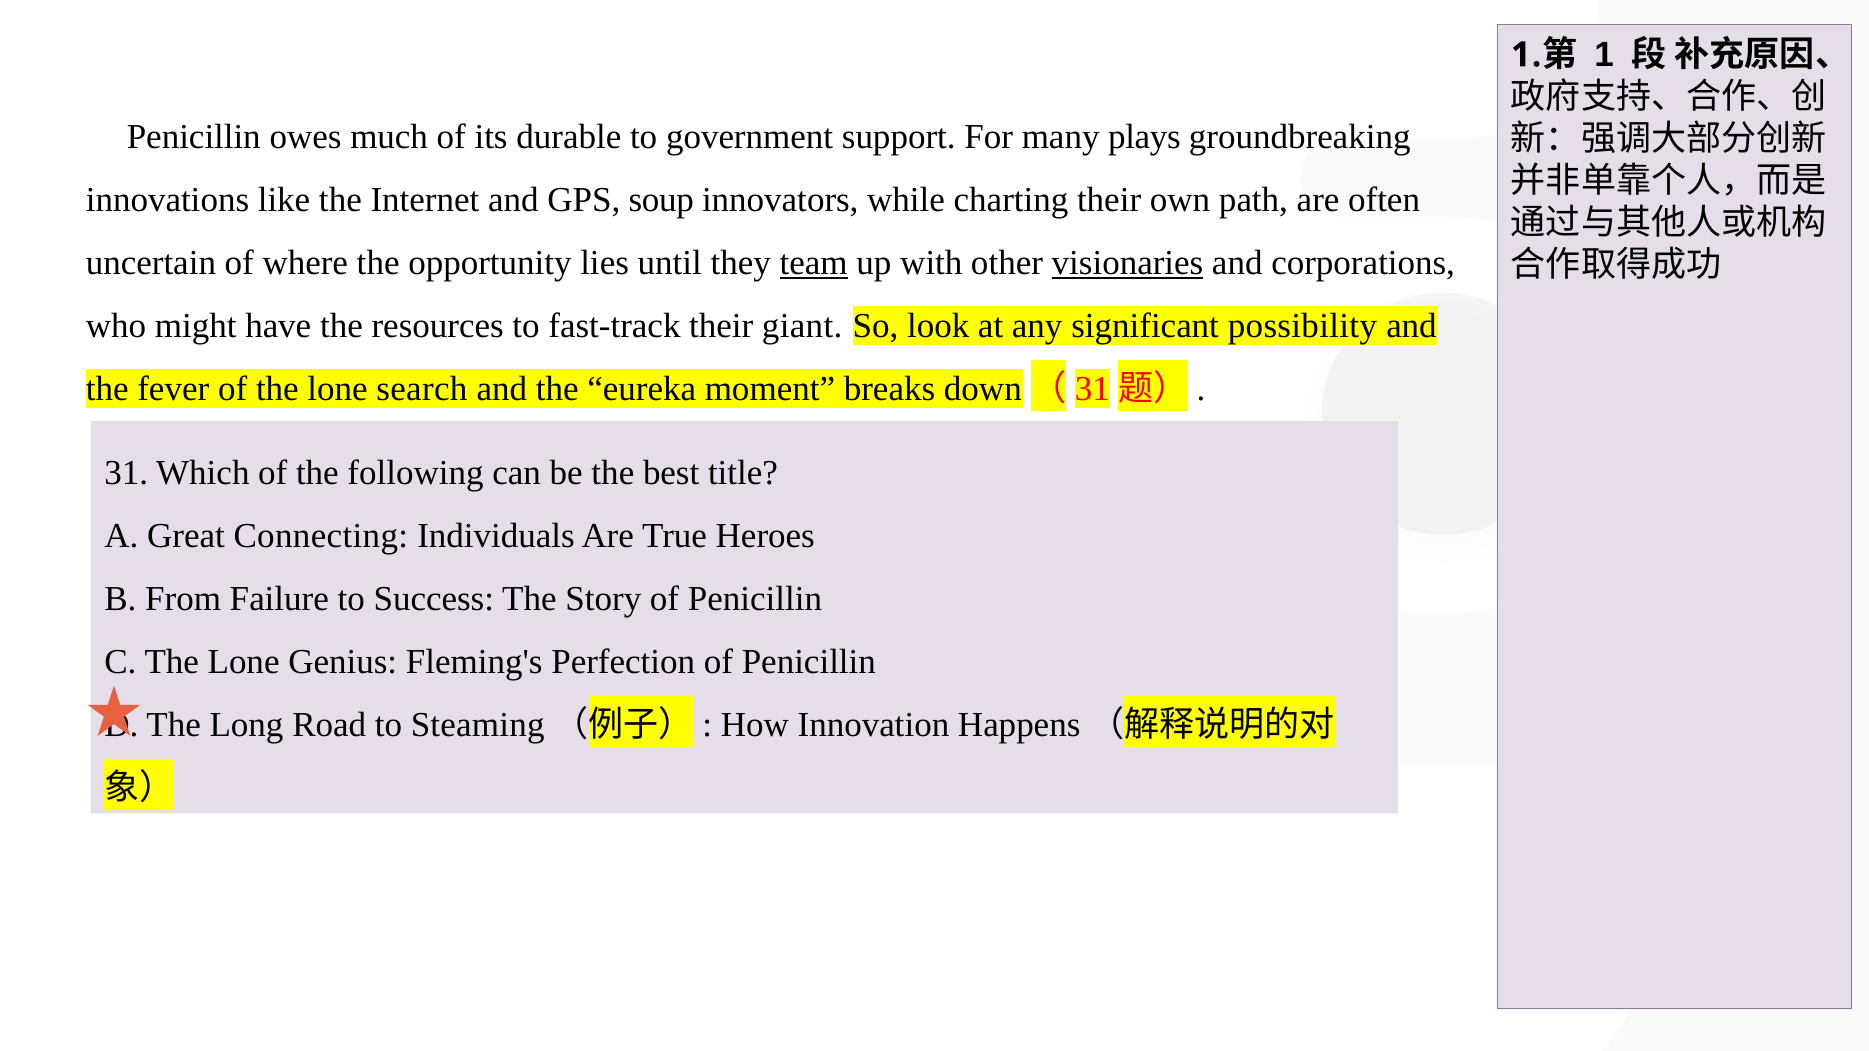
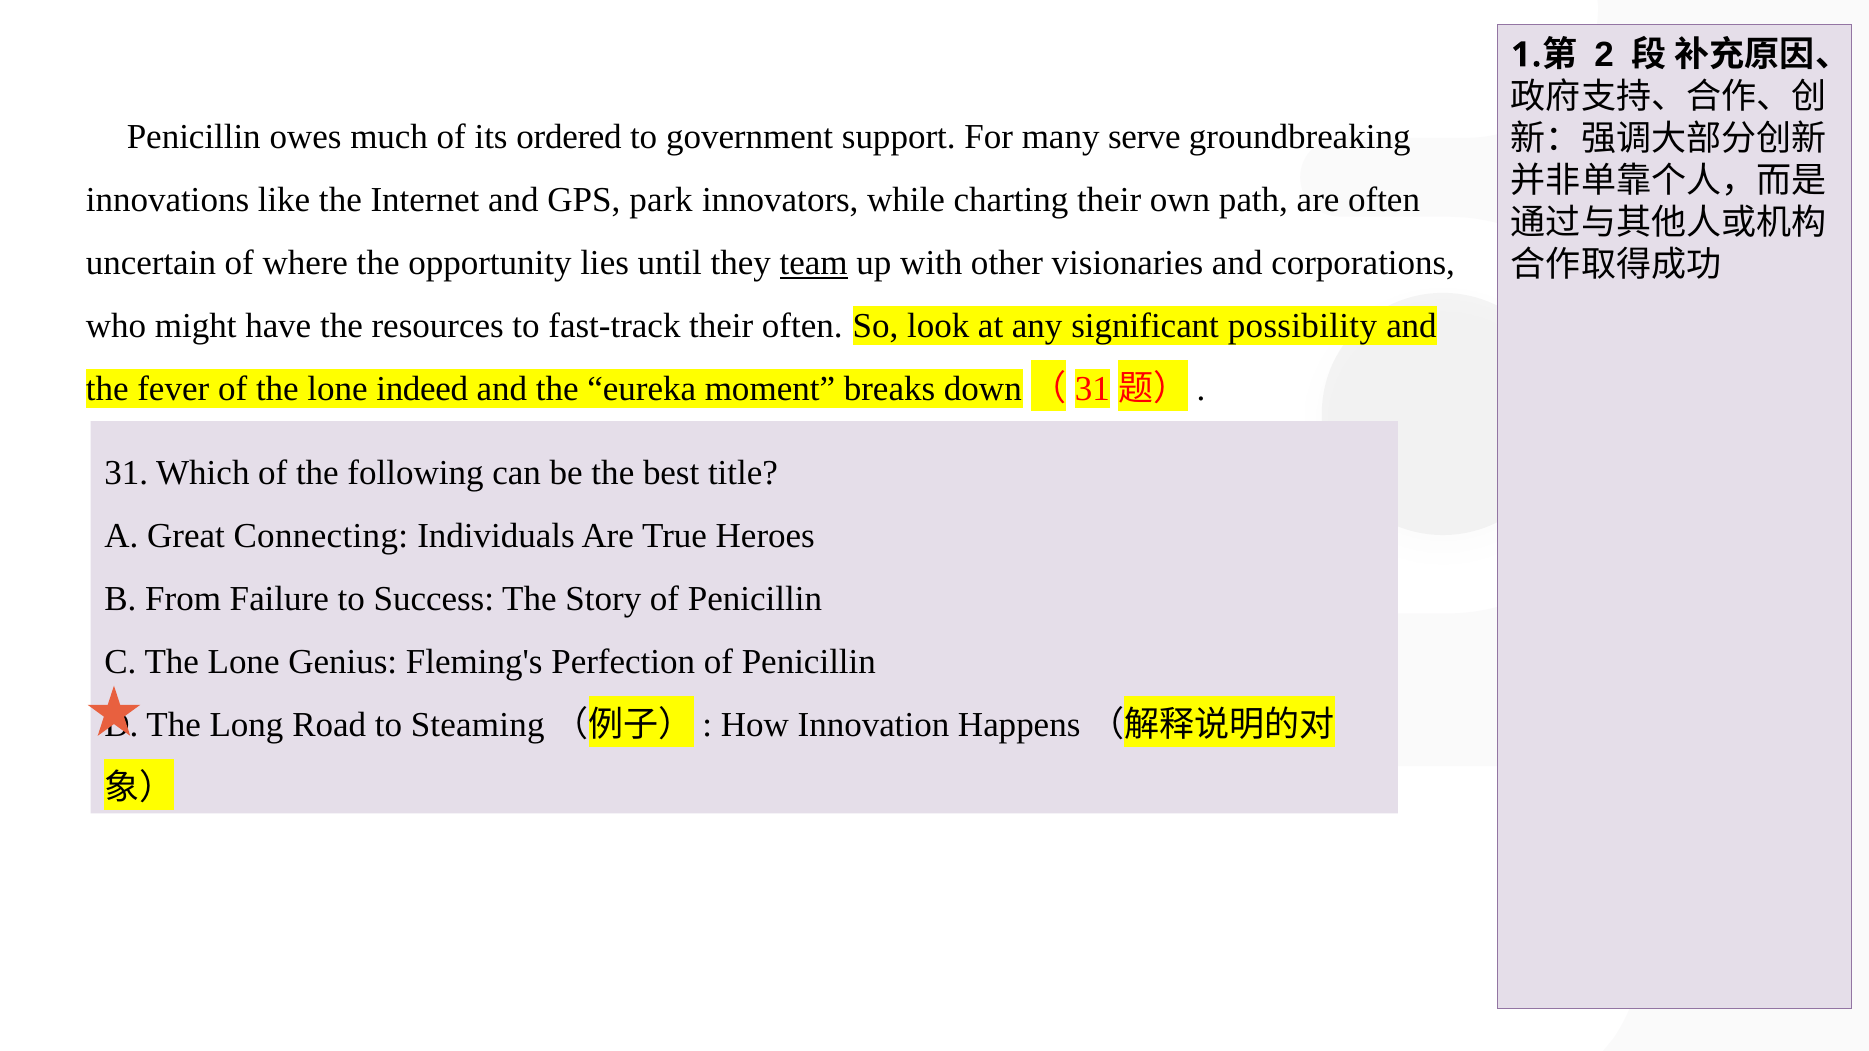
1: 1 -> 2 (1604, 55)
durable: durable -> ordered (569, 137)
plays: plays -> serve (1144, 137)
soup: soup -> park (661, 200)
visionaries underline: present -> none (1128, 263)
their giant: giant -> often (802, 326)
search: search -> indeed (422, 389)
